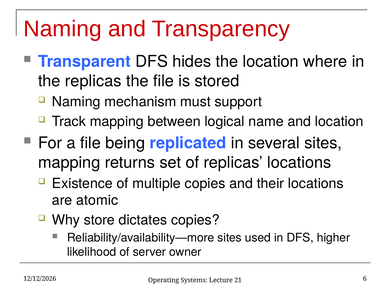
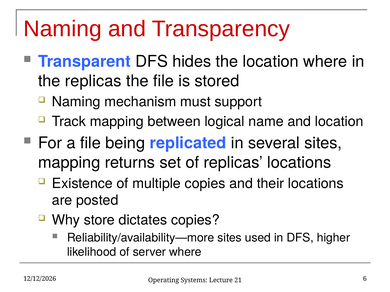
atomic: atomic -> posted (97, 201)
server owner: owner -> where (185, 253)
